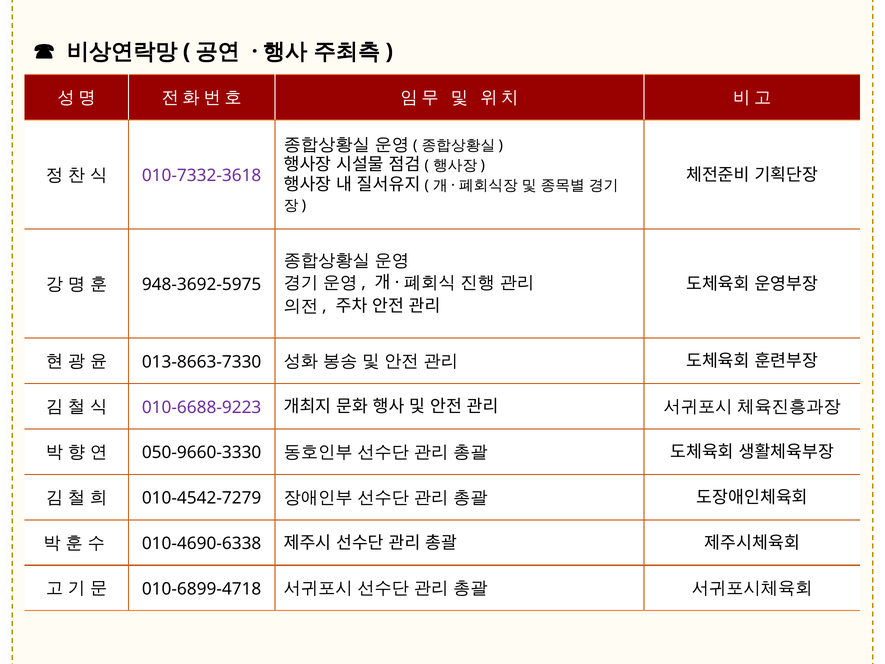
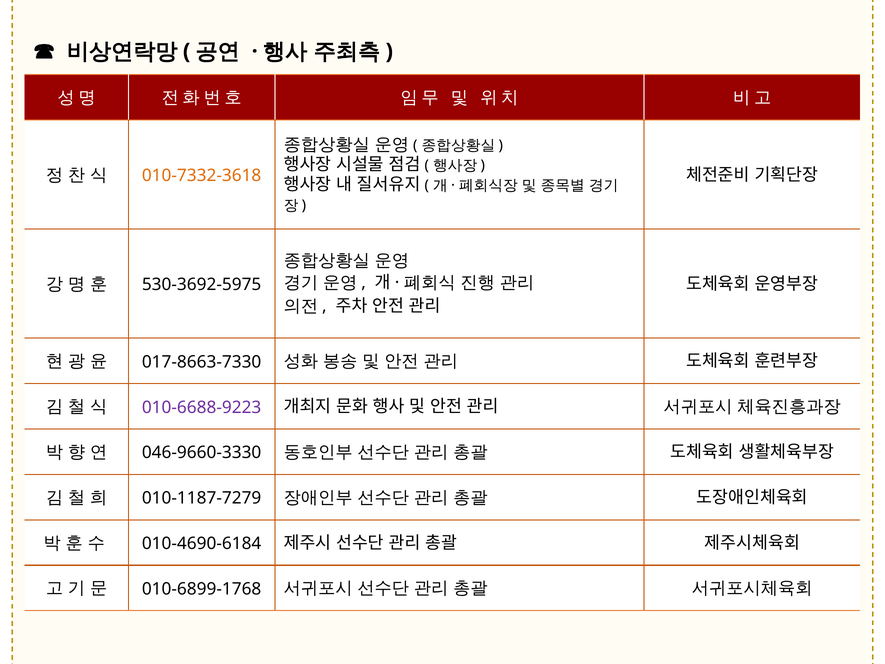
010-7332-3618 colour: purple -> orange (202, 176)
948-3692-5975: 948-3692-5975 -> 530-3692-5975 (202, 285)
013-8663-7330: 013-8663-7330 -> 017-8663-7330 (202, 362)
050-9660-3330: 050-9660-3330 -> 046-9660-3330 (202, 453)
010-4542-7279: 010-4542-7279 -> 010-1187-7279 (202, 498)
010-4690-6338: 010-4690-6338 -> 010-4690-6184 (202, 543)
010-6899-4718: 010-6899-4718 -> 010-6899-1768 (202, 589)
